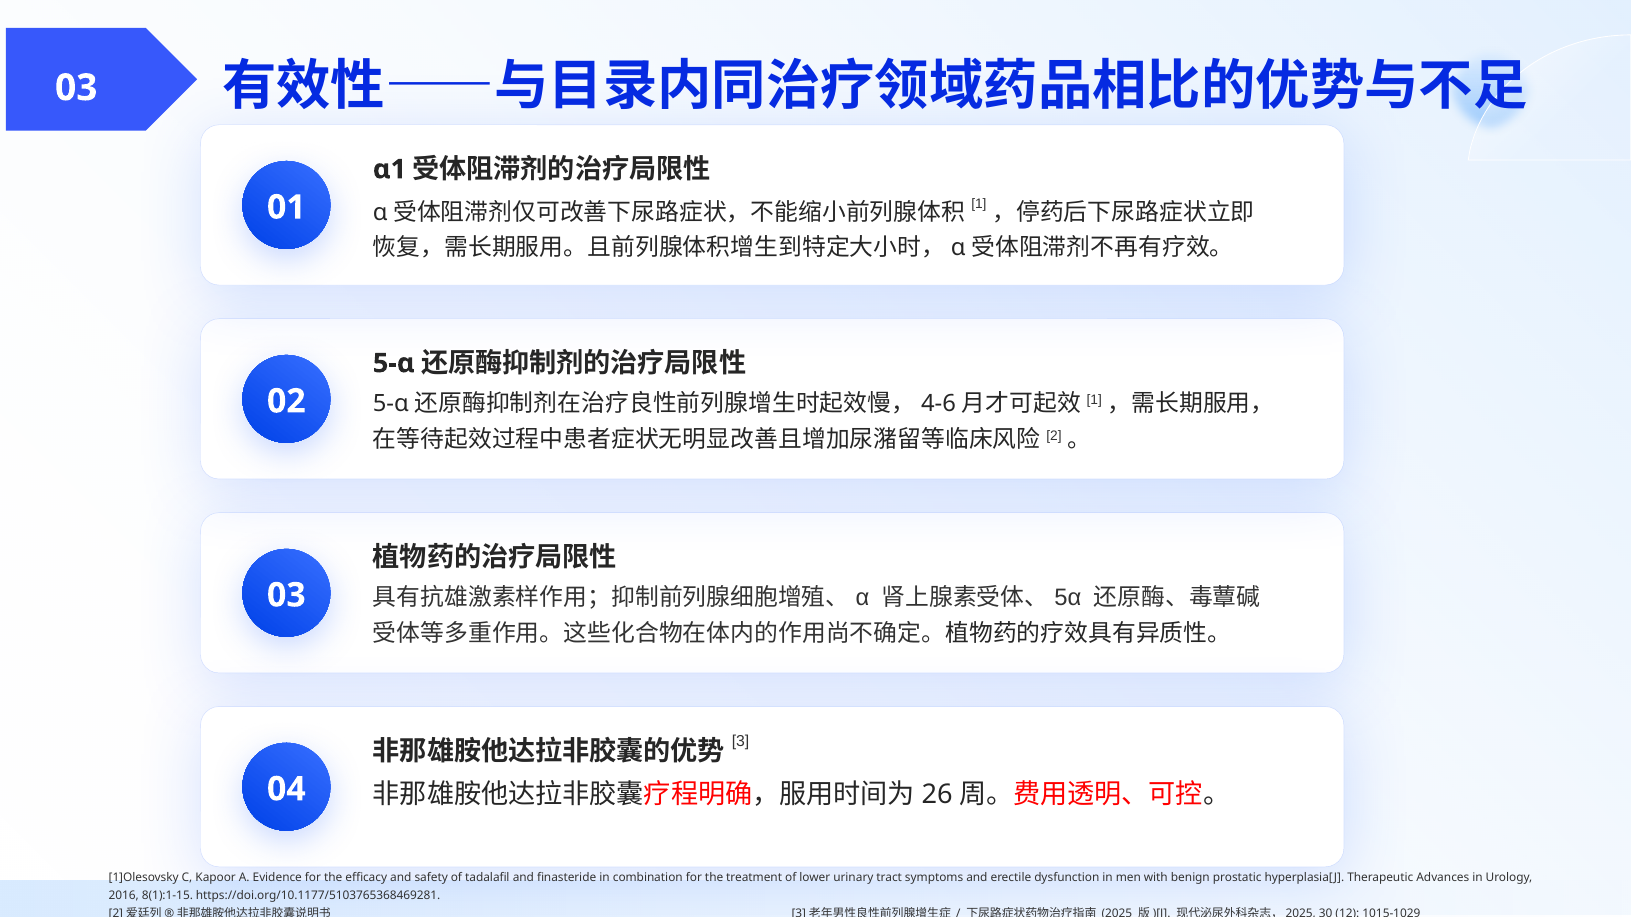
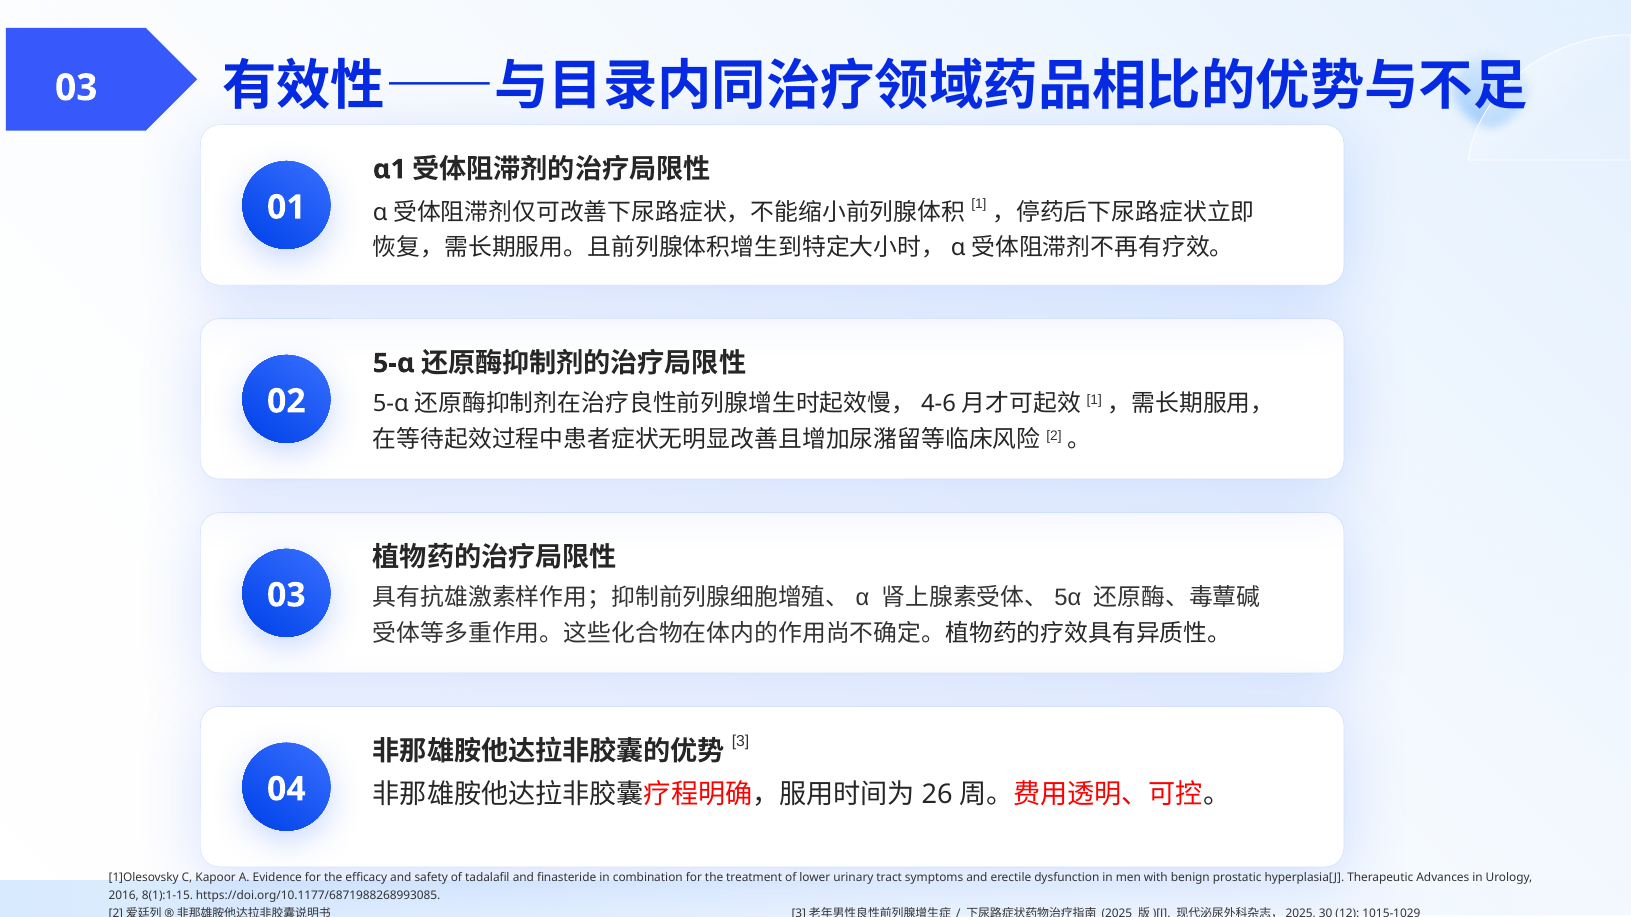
https://doi.org/10.1177/5103765368469281: https://doi.org/10.1177/5103765368469281 -> https://doi.org/10.1177/6871988268993085 (318, 896)
